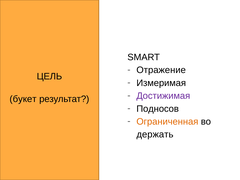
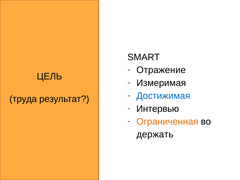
Достижимая colour: purple -> blue (163, 96)
букет: букет -> труда (23, 99)
Подносов: Подносов -> Интервью (158, 109)
